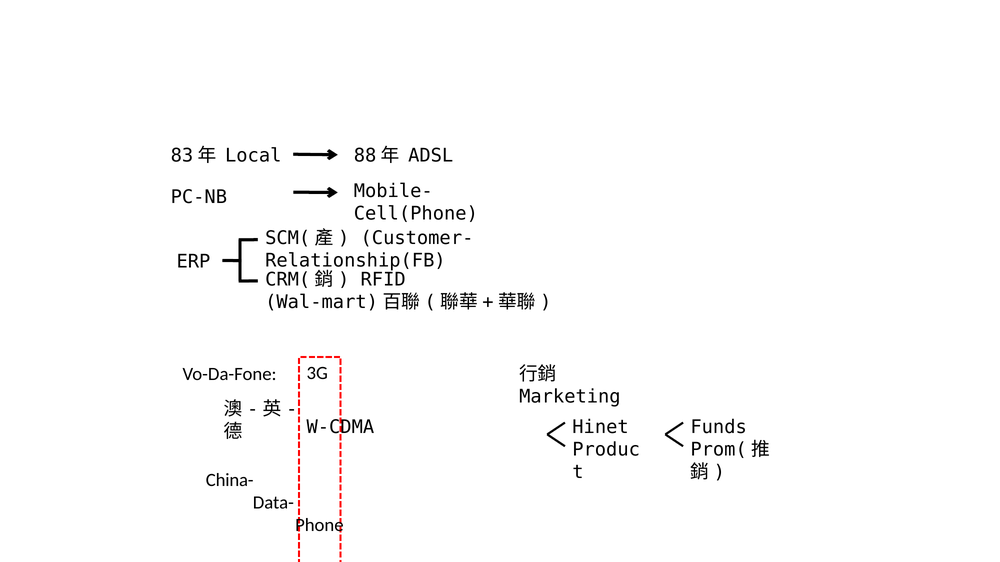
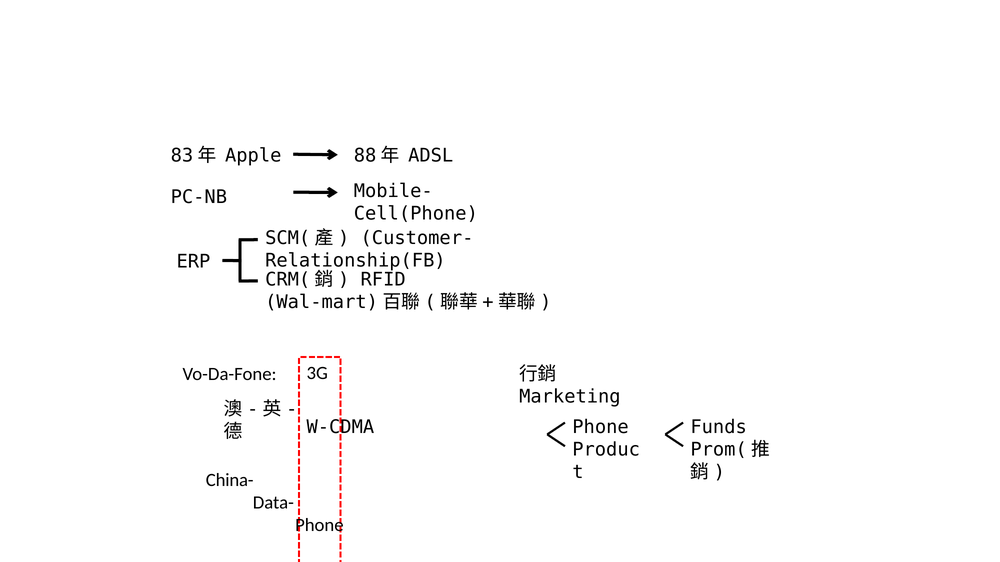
Local: Local -> Apple (253, 156)
Hinet: Hinet -> Phone (601, 427)
